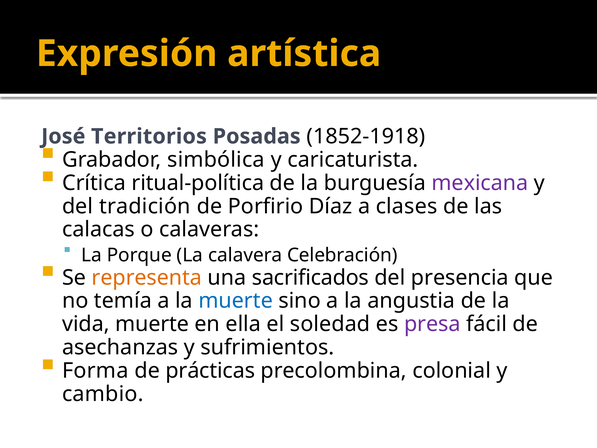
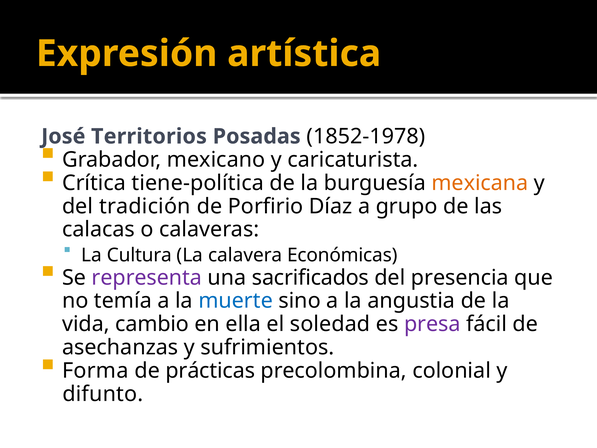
1852-1918: 1852-1918 -> 1852-1978 (366, 136)
simbólica: simbólica -> mexicano (216, 160)
ritual-política: ritual-política -> tiene-política (198, 183)
mexicana colour: purple -> orange (480, 183)
clases: clases -> grupo (407, 206)
Porque: Porque -> Cultura (139, 255)
Celebración: Celebración -> Económicas (342, 255)
representa colour: orange -> purple (147, 277)
vida muerte: muerte -> cambio (152, 324)
cambio: cambio -> difunto (103, 394)
